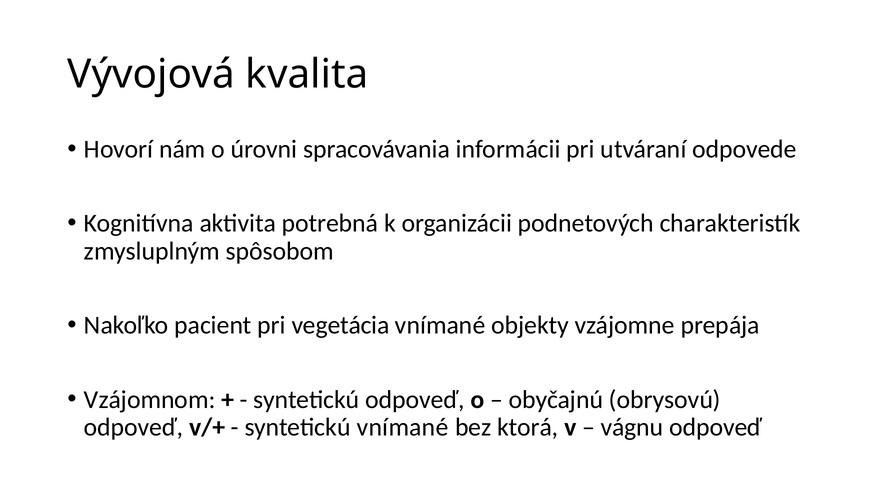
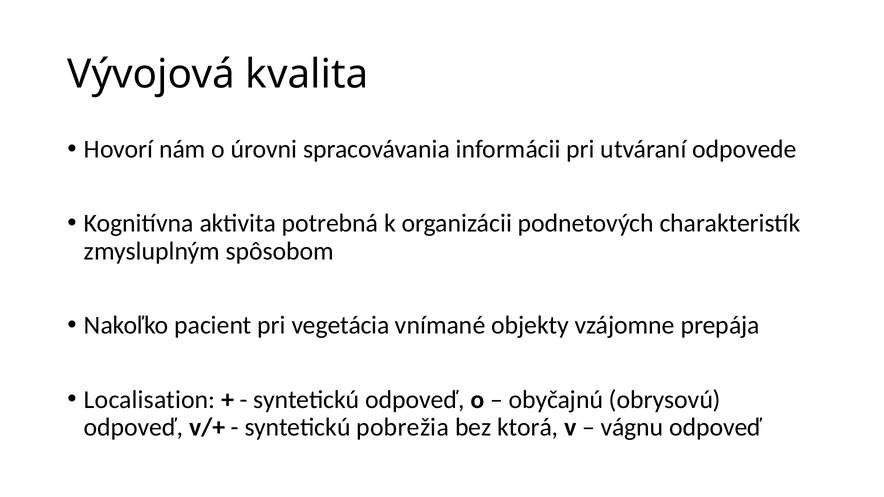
Vzájomnom: Vzájomnom -> Localisation (150, 400)
syntetickú vnímané: vnímané -> pobrežia (403, 428)
